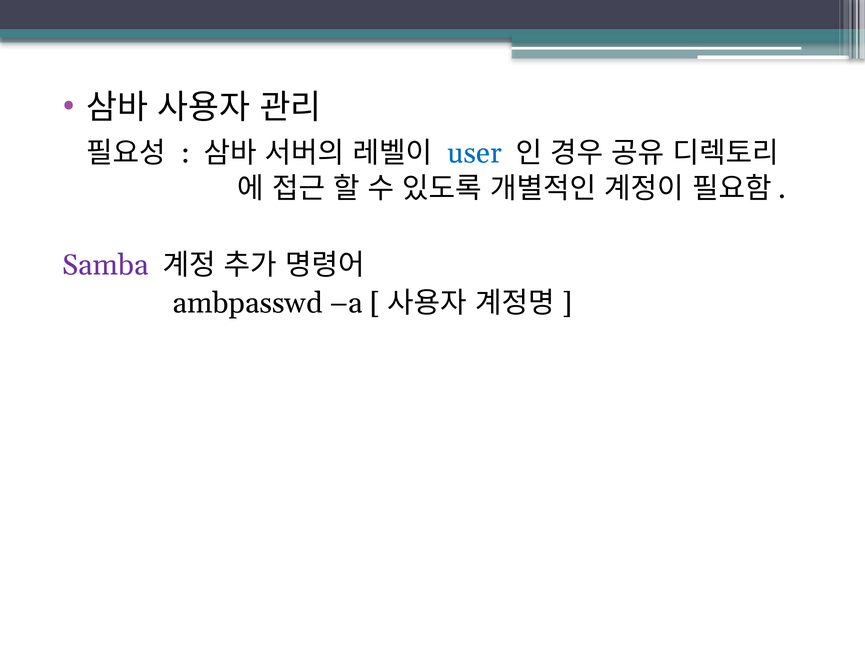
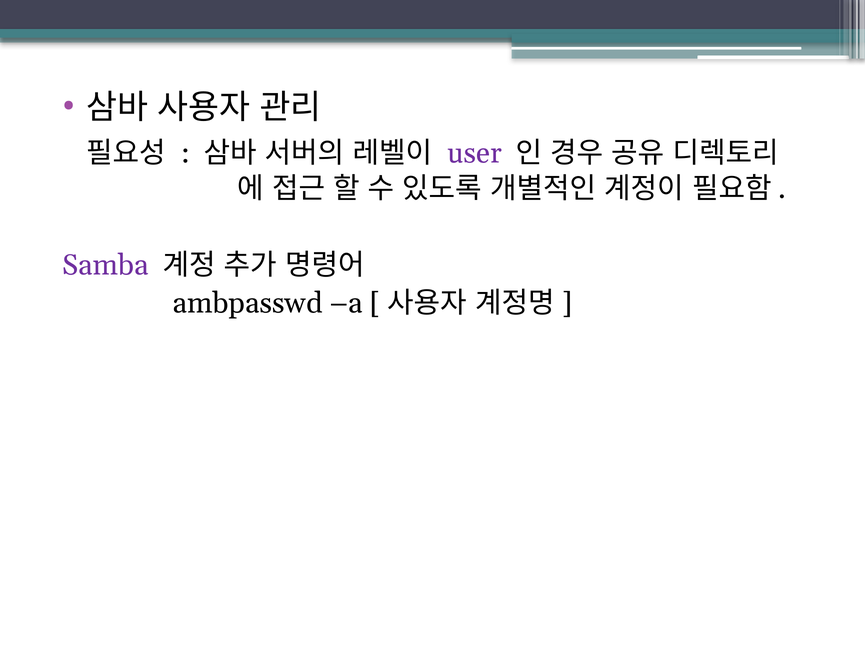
user colour: blue -> purple (474, 153)
